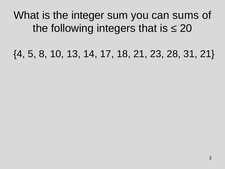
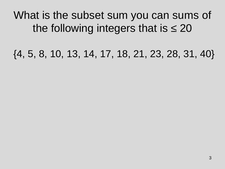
integer: integer -> subset (88, 15)
31 21: 21 -> 40 (207, 54)
